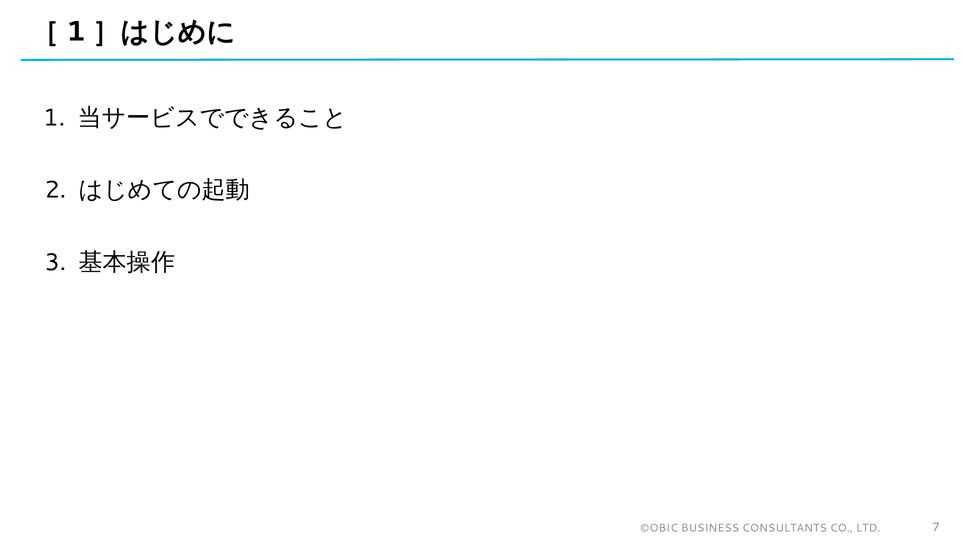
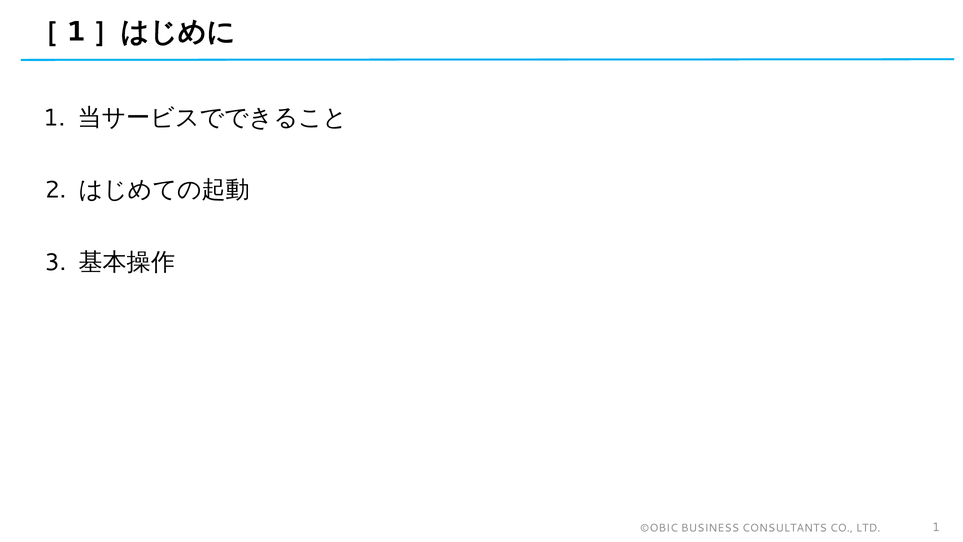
LTD 7: 7 -> 1 (936, 527)
